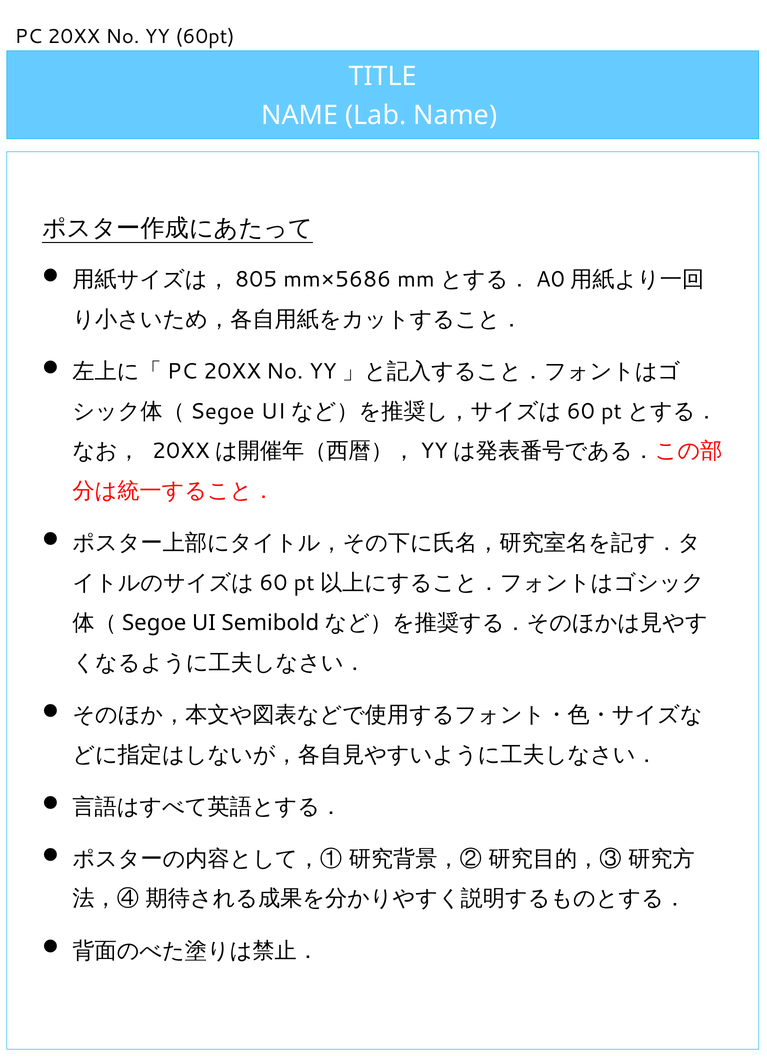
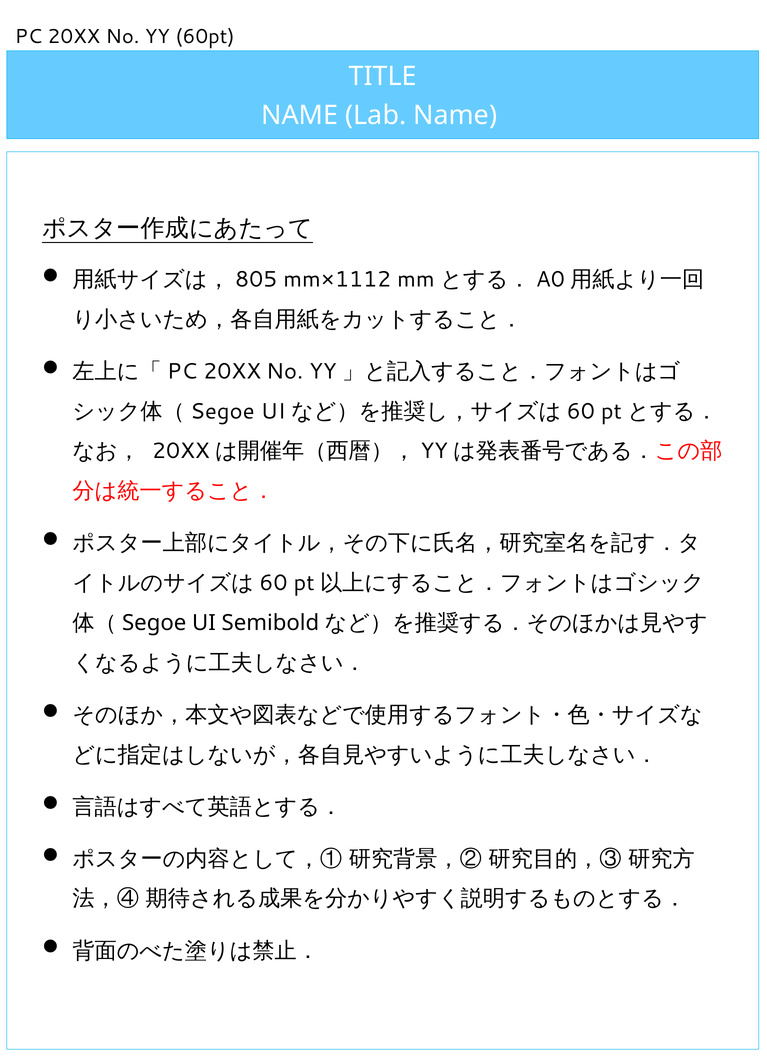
mm×5686: mm×5686 -> mm×1112 (337, 280)
